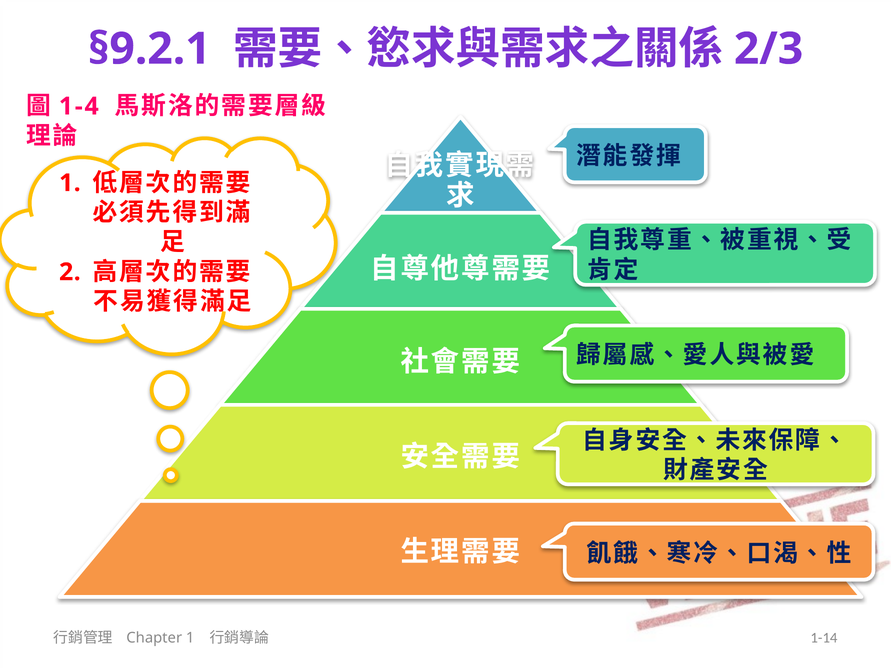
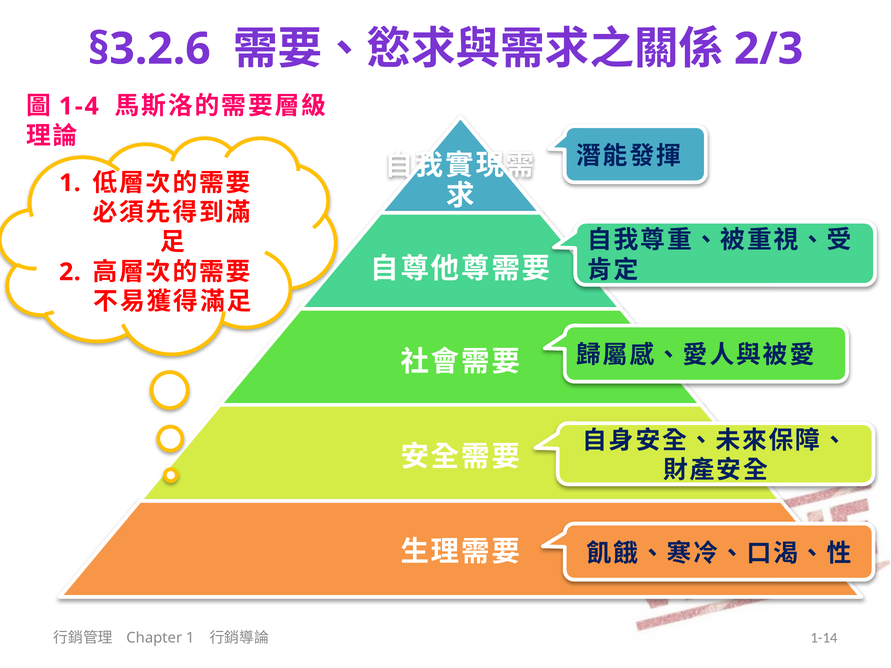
§9.2.1: §9.2.1 -> §3.2.6 (149, 49)
